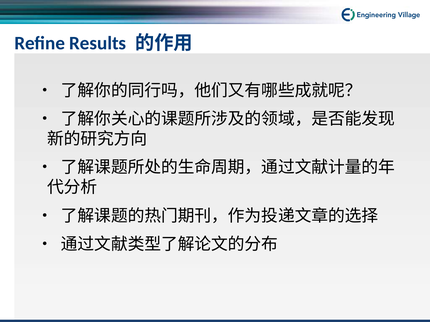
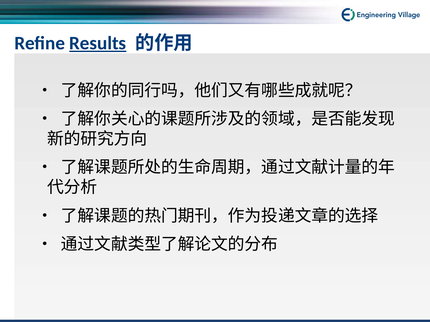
Results underline: none -> present (98, 43)
